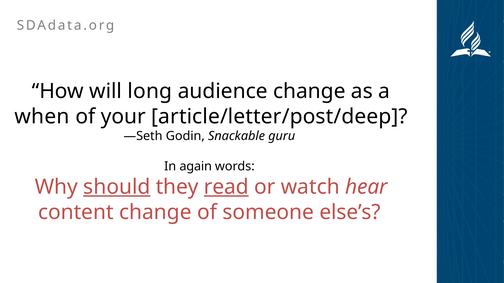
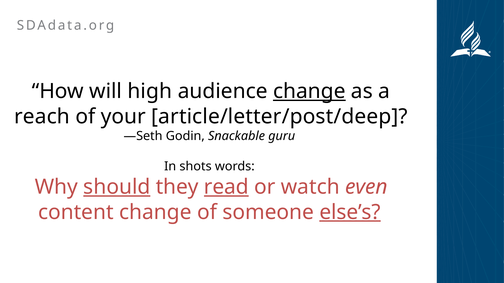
long: long -> high (150, 92)
change underline: none -> present (309, 92)
when: when -> reach (42, 117)
again: again -> shots (196, 167)
hear: hear -> even (366, 187)
else’s underline: none -> present (350, 212)
